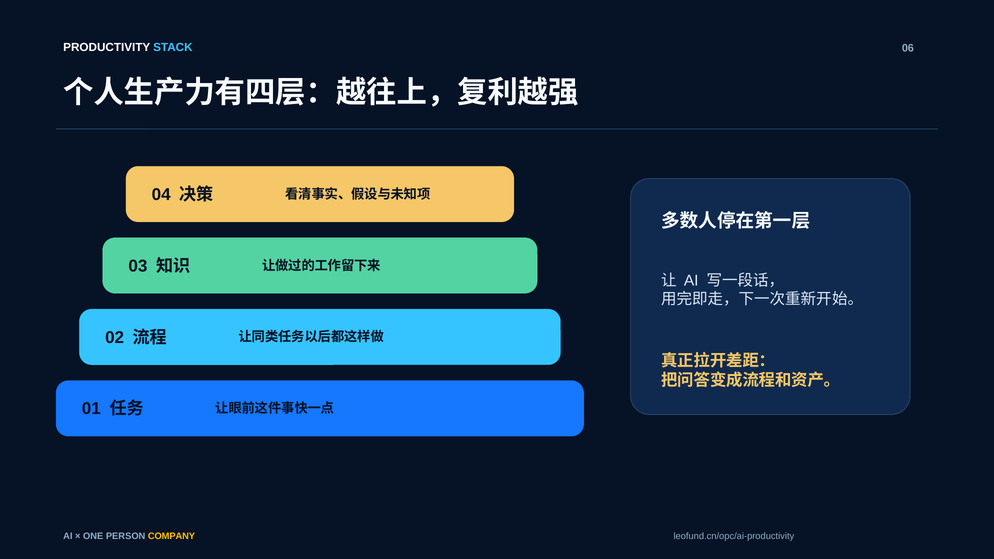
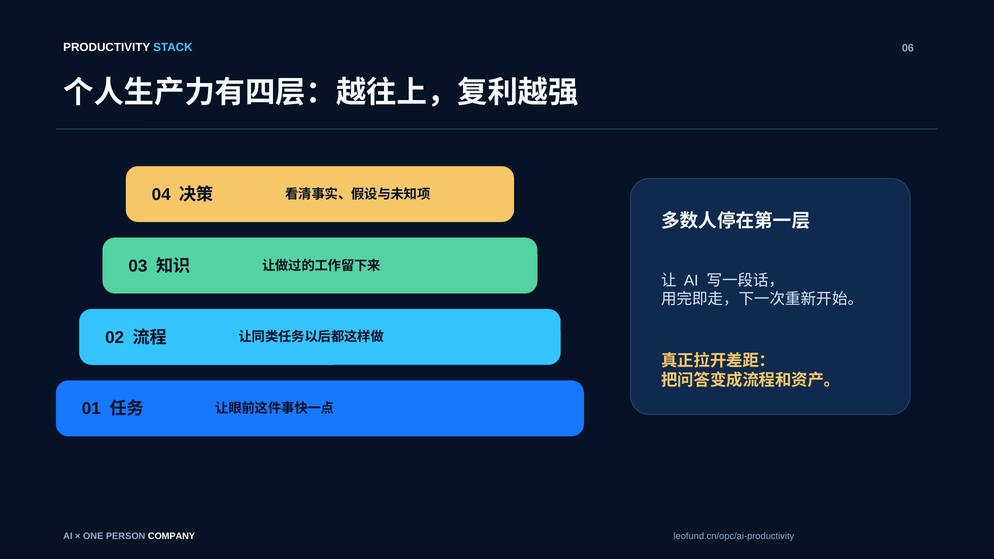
COMPANY colour: yellow -> white (171, 536)
